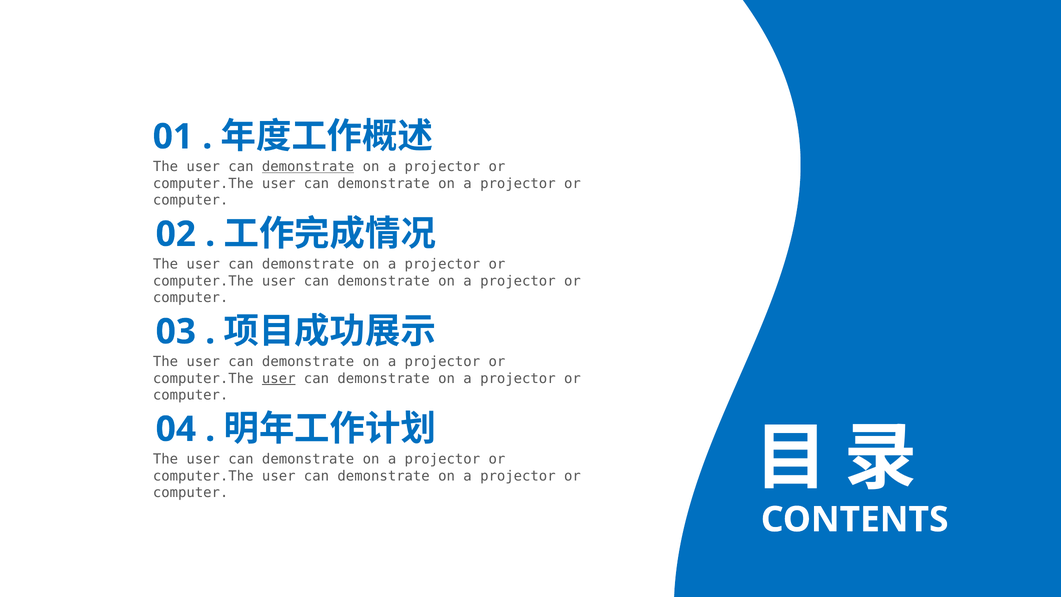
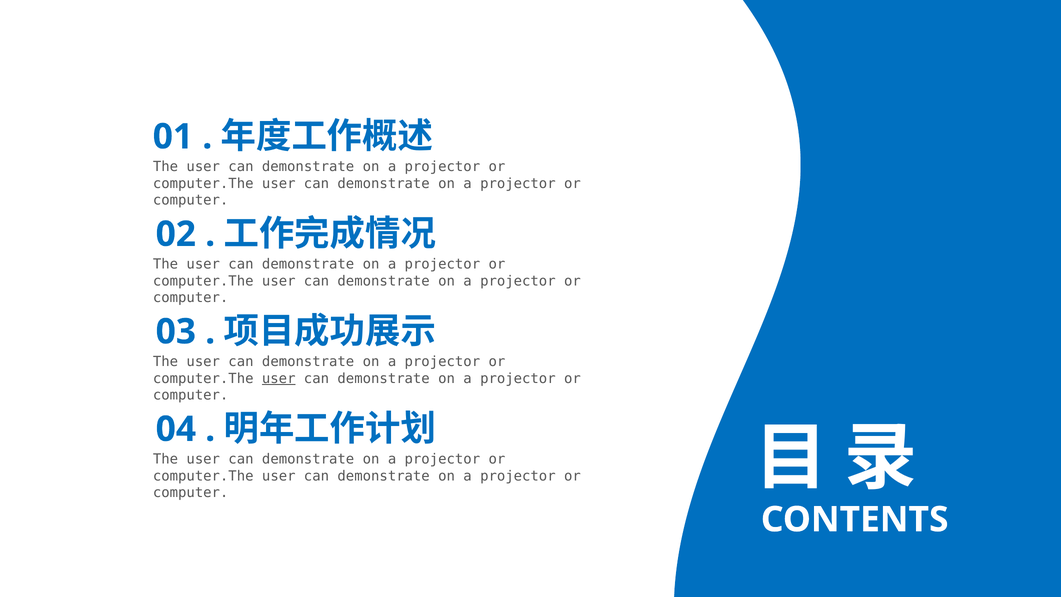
demonstrate underline: present -> none (308, 167)
